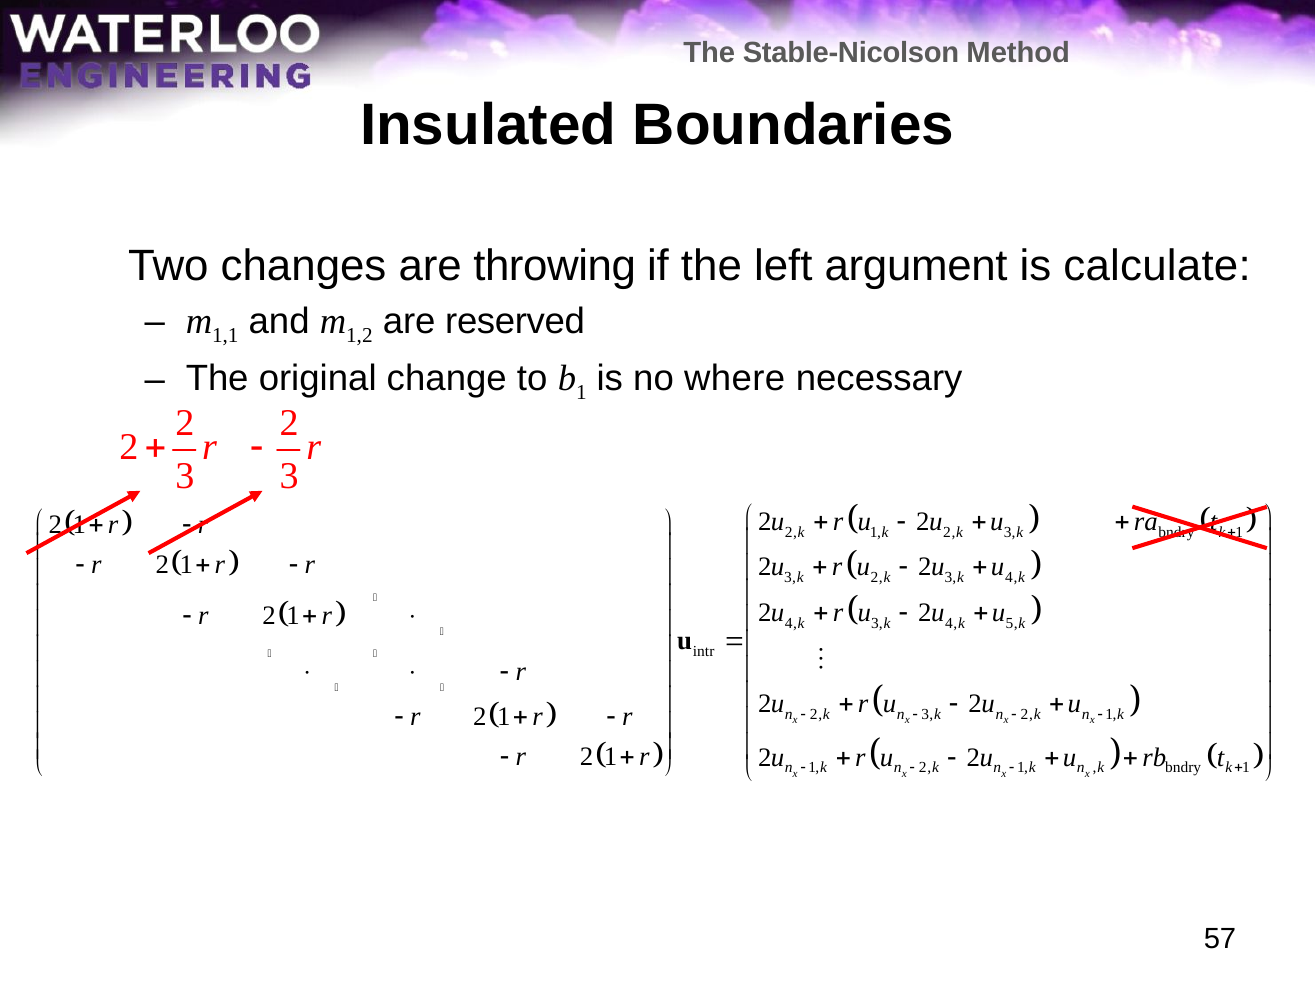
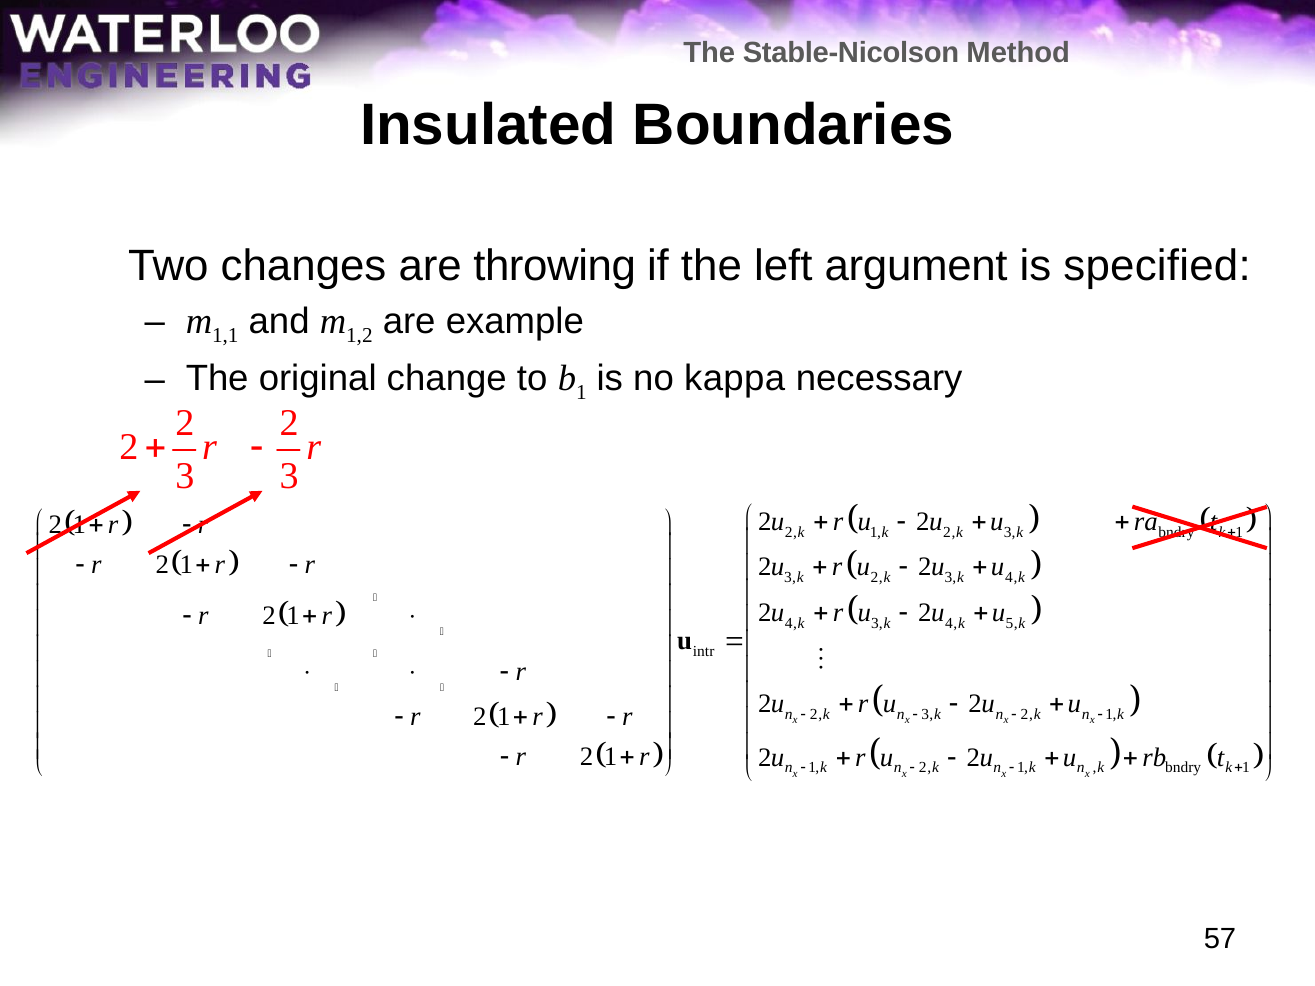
calculate: calculate -> specified (1157, 266)
reserved: reserved -> example (515, 321)
where: where -> kappa (735, 378)
